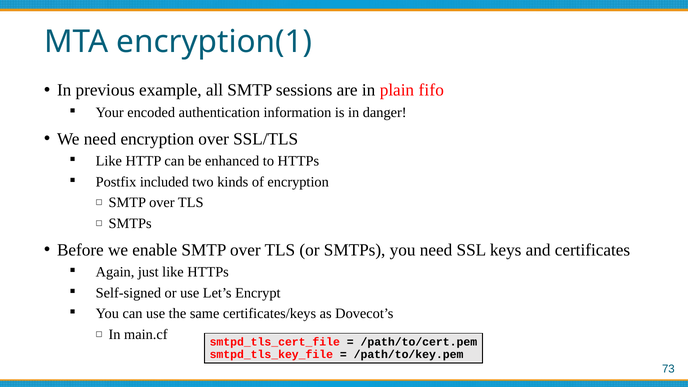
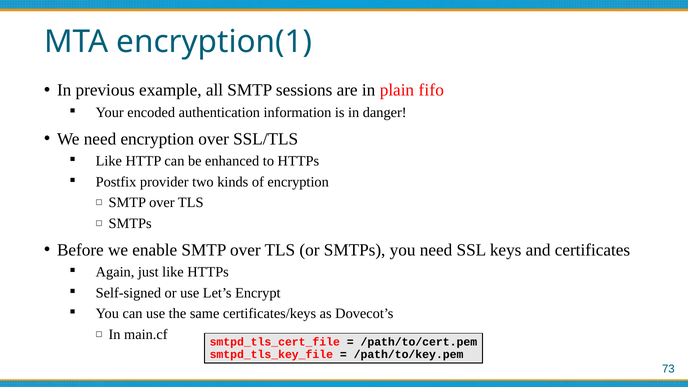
included: included -> provider (164, 182)
